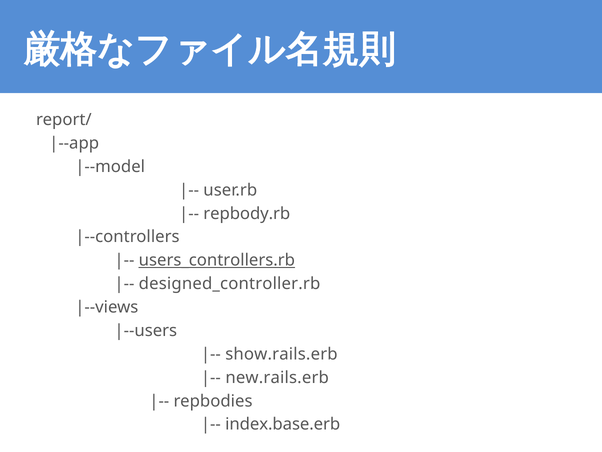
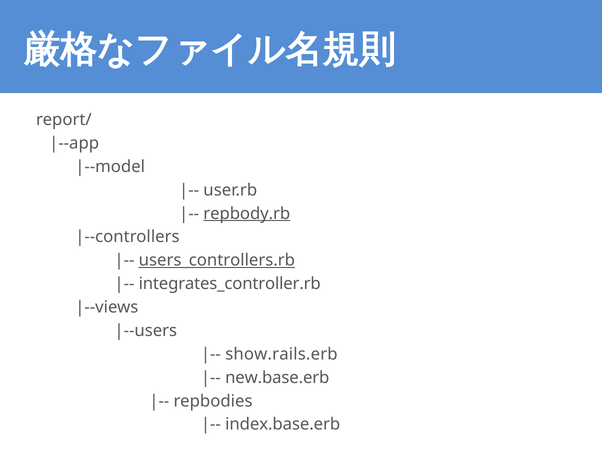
repbody.rb underline: none -> present (247, 213)
designed_controller.rb: designed_controller.rb -> integrates_controller.rb (230, 283)
new.rails.erb: new.rails.erb -> new.base.erb (277, 377)
